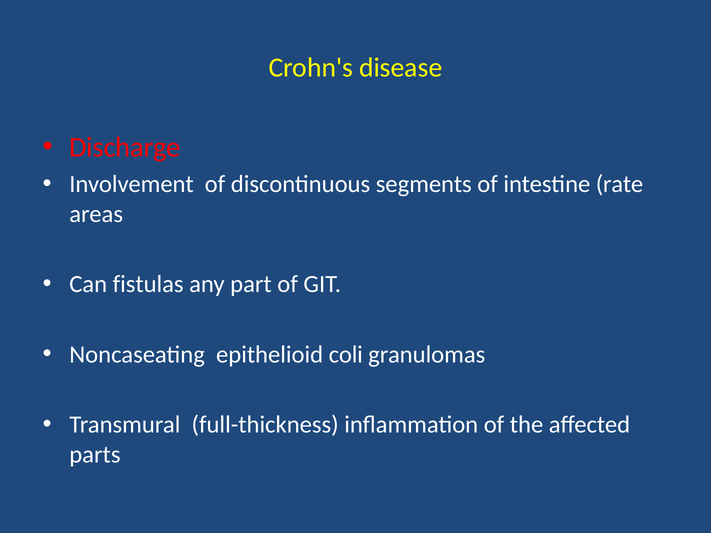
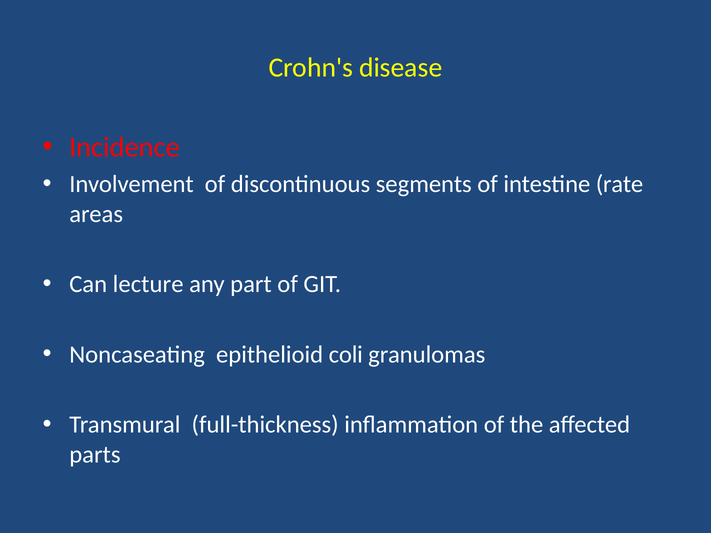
Discharge: Discharge -> Incidence (125, 147)
fistulas: fistulas -> lecture (148, 284)
